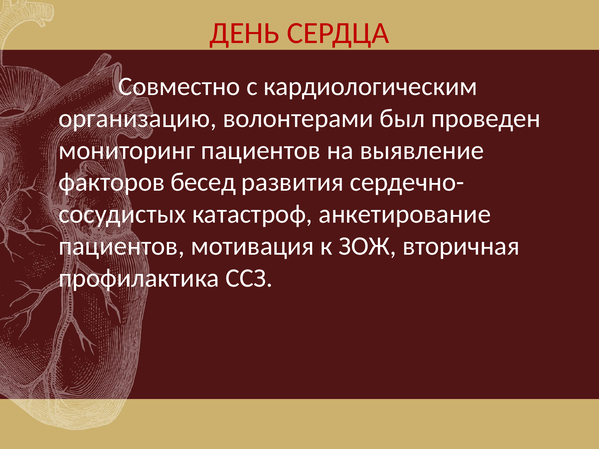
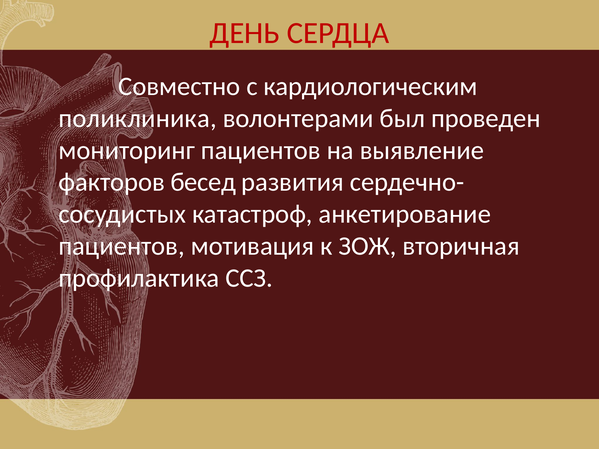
организацию: организацию -> поликлиника (138, 118)
